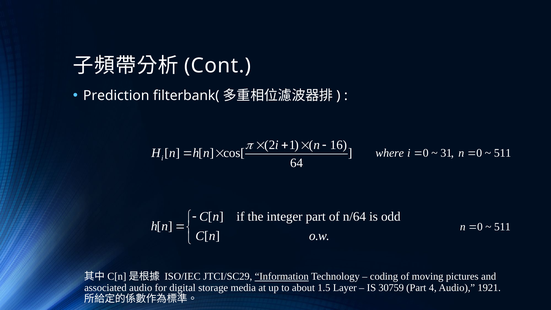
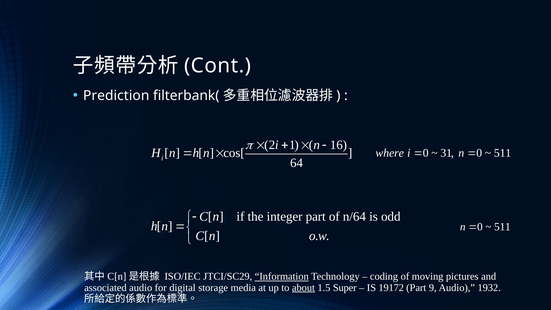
about underline: none -> present (303, 288)
Layer: Layer -> Super (345, 288)
30759: 30759 -> 19172 (391, 288)
4: 4 -> 9 (433, 288)
1921: 1921 -> 1932 (489, 288)
